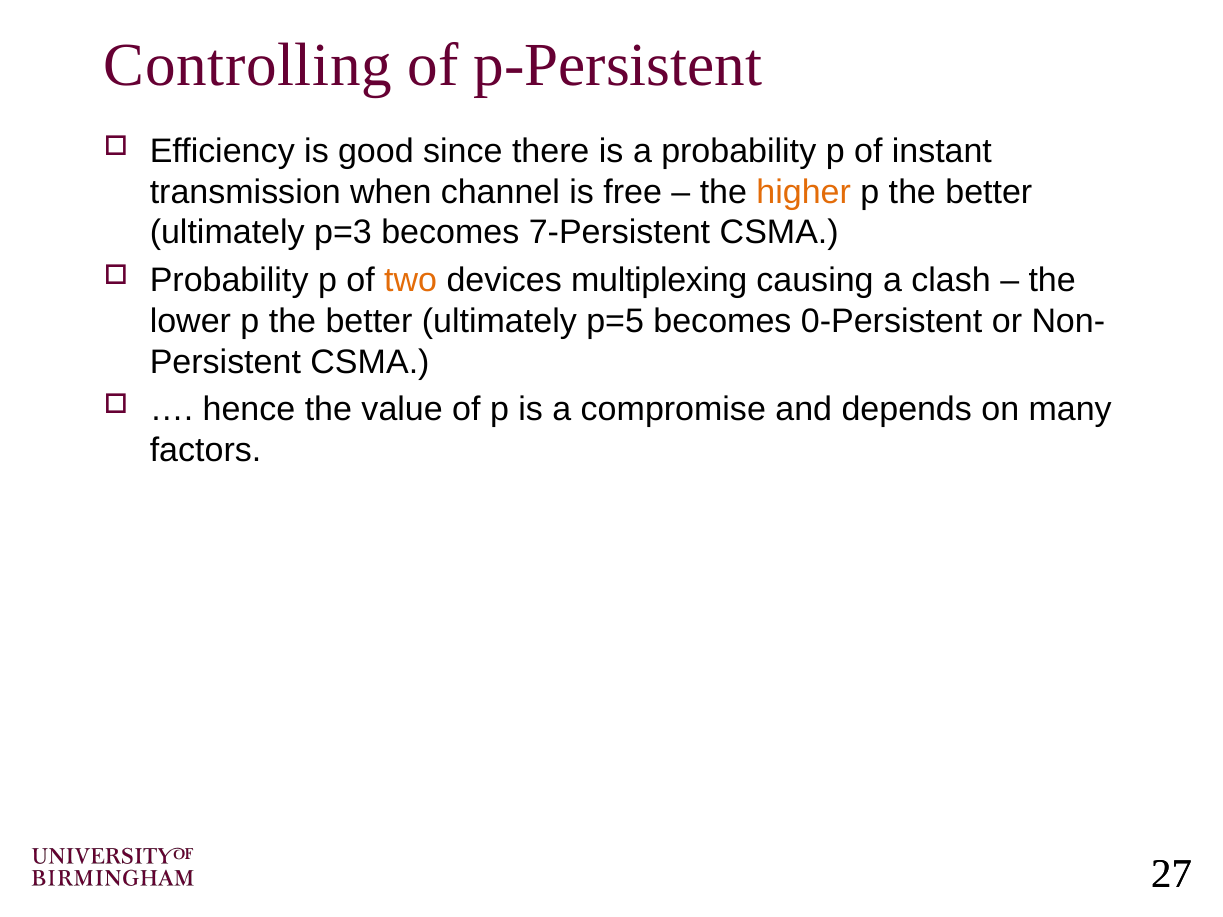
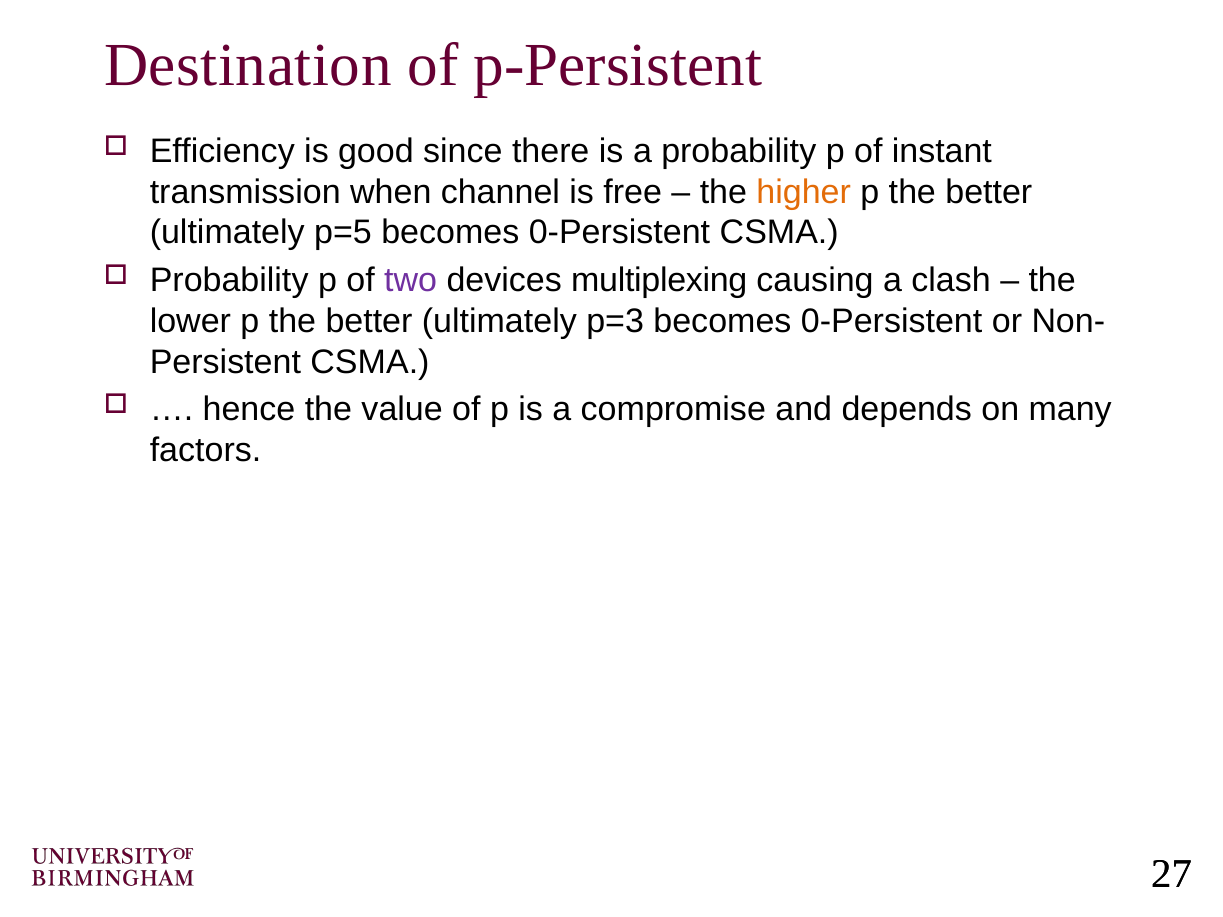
Controlling: Controlling -> Destination (248, 65)
p=3: p=3 -> p=5 (343, 233)
7-Persistent: 7-Persistent -> 0-Persistent (619, 233)
two colour: orange -> purple (411, 280)
p=5: p=5 -> p=3 (615, 321)
